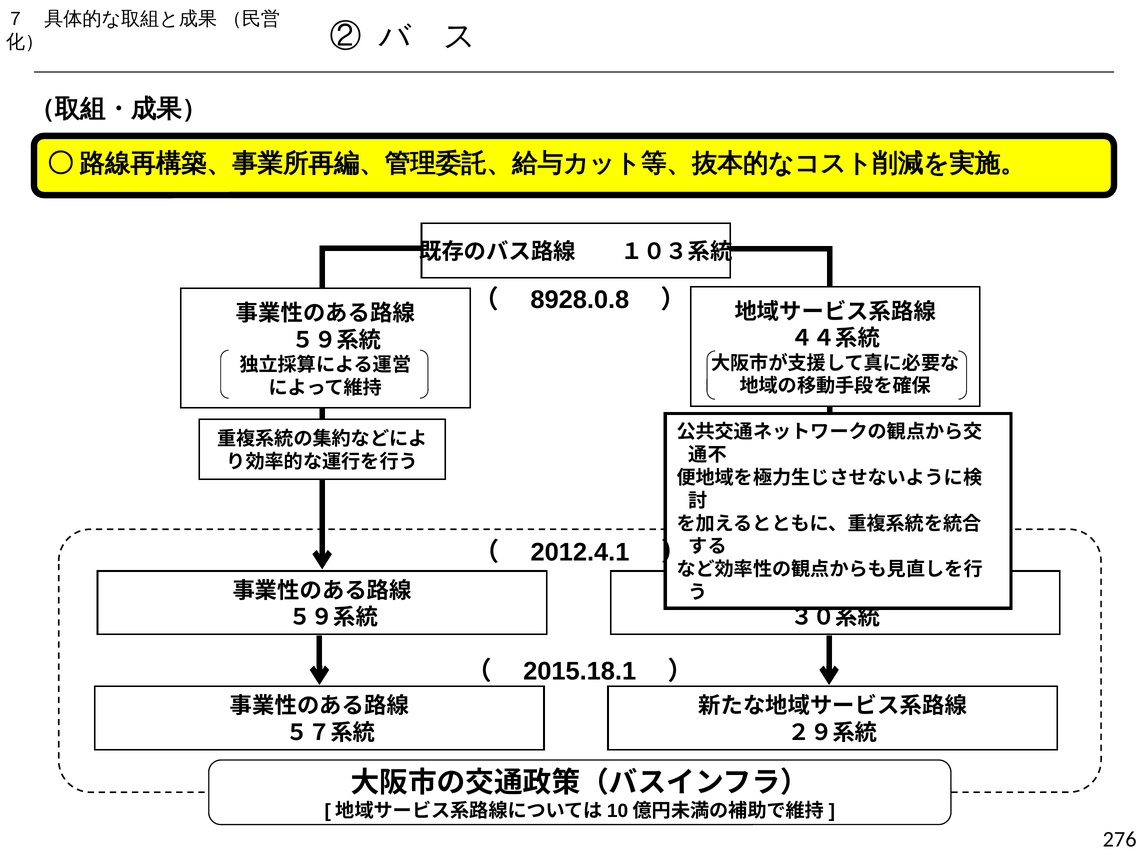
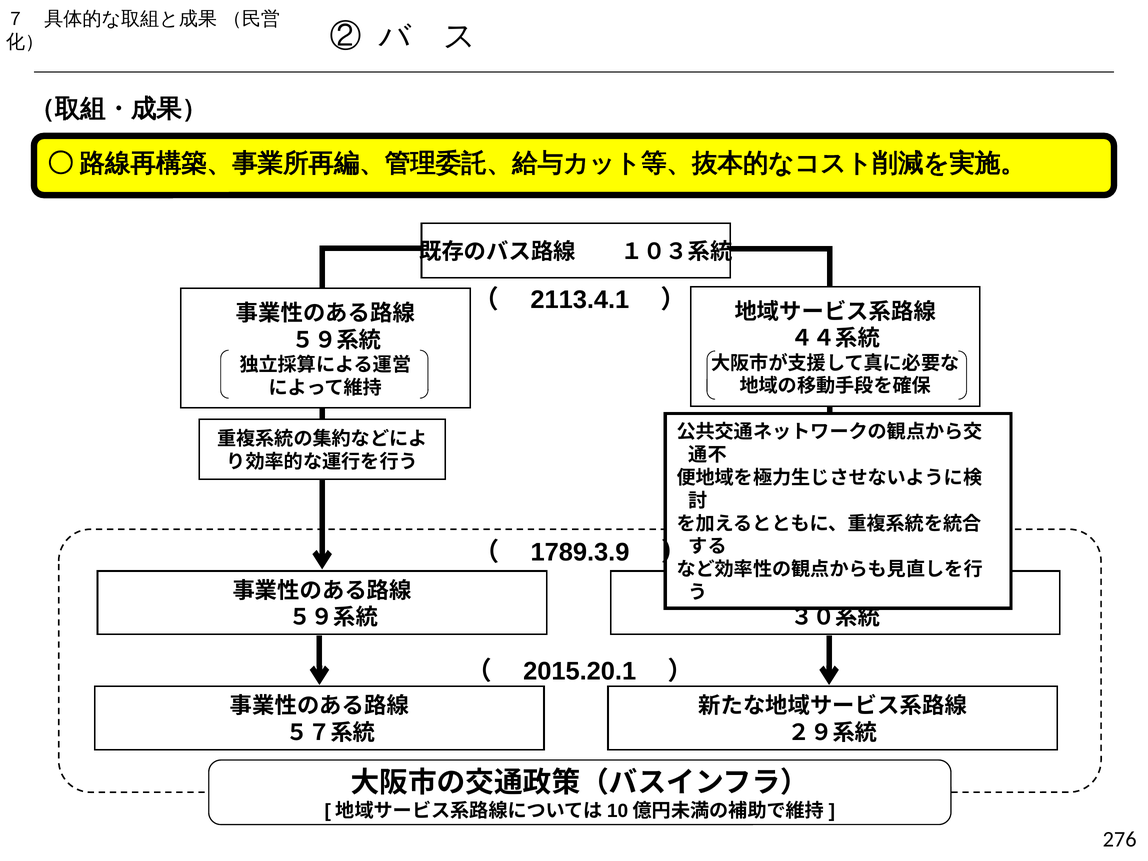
8928.0.8: 8928.0.8 -> 2113.4.1 (580, 300)
2012.4.1: 2012.4.1 -> 1789.3.9 (580, 552)
2015.18.1: 2015.18.1 -> 2015.20.1 (580, 671)
